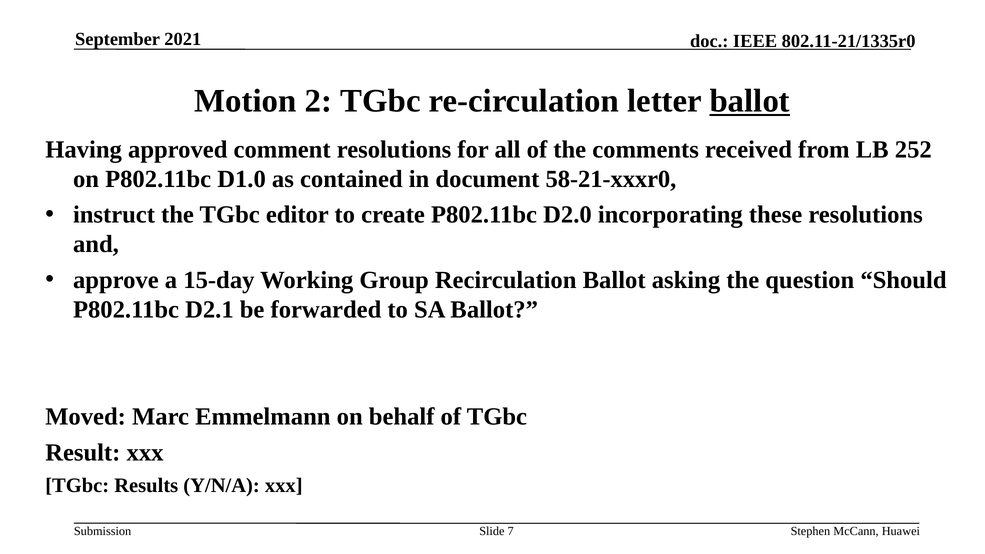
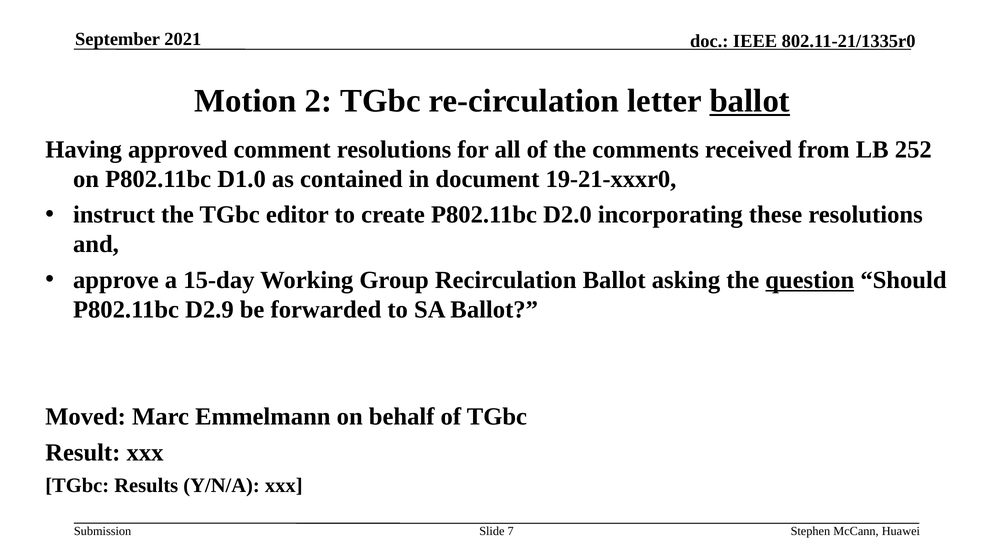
58-21-xxxr0: 58-21-xxxr0 -> 19-21-xxxr0 (611, 179)
question underline: none -> present (810, 280)
D2.1: D2.1 -> D2.9 (209, 310)
